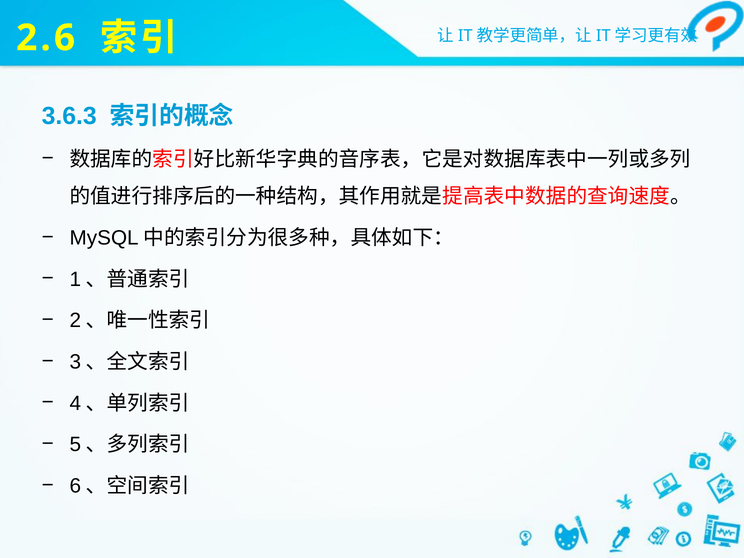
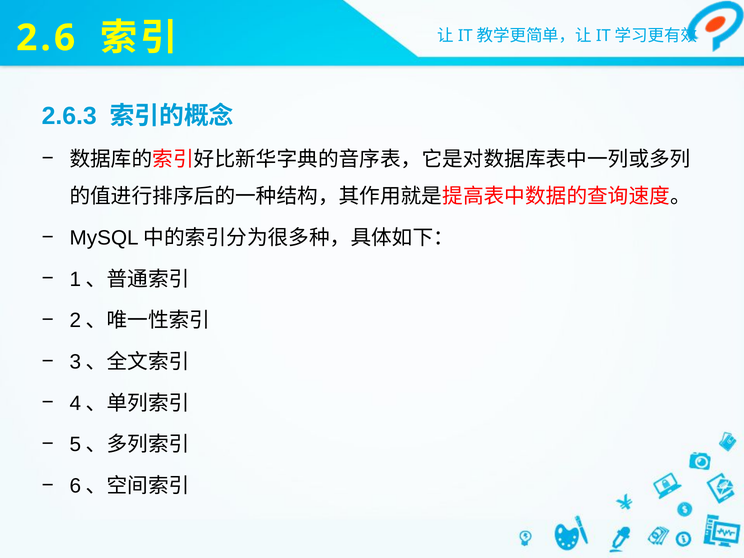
3.6.3: 3.6.3 -> 2.6.3 (69, 116)
